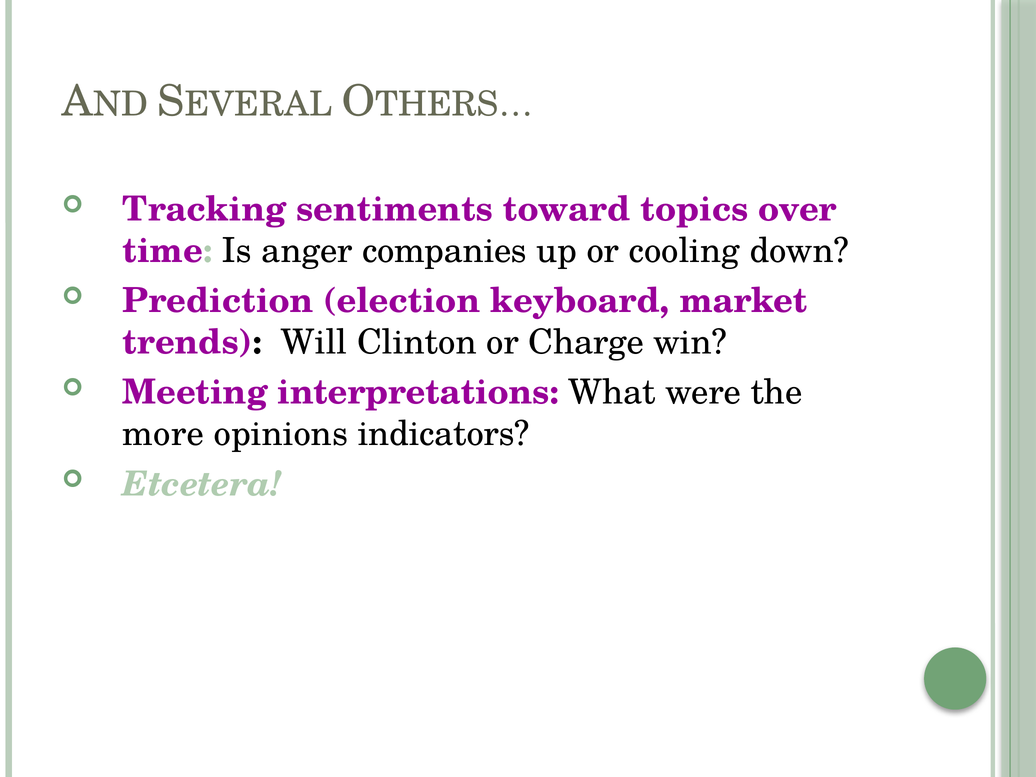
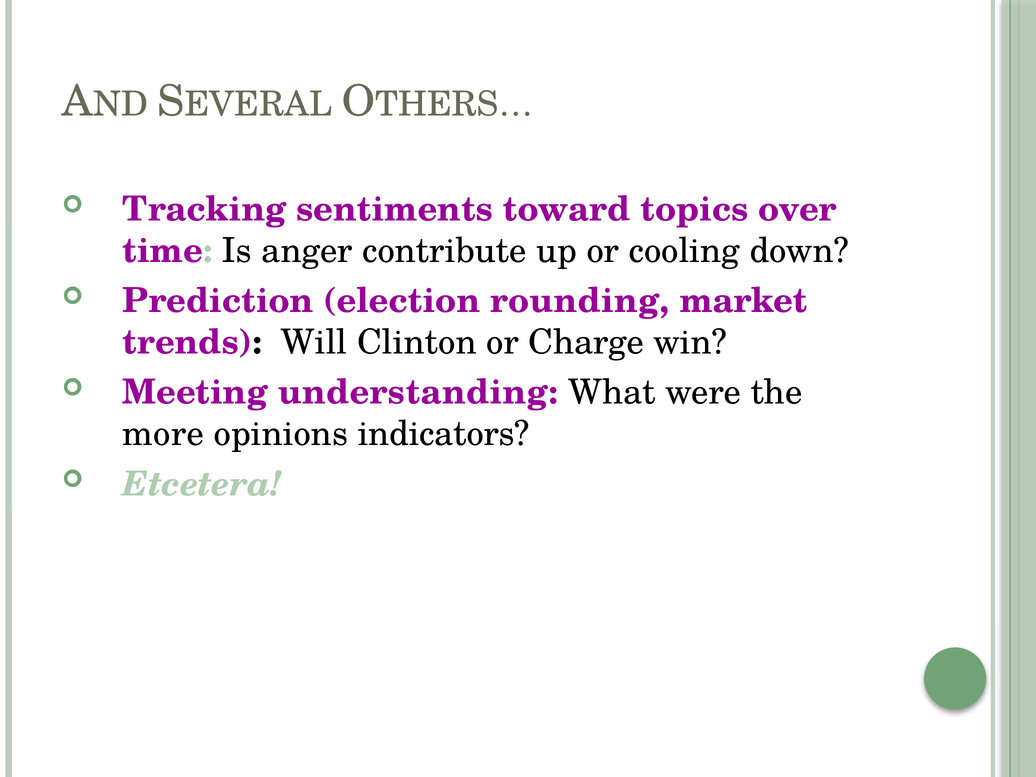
companies: companies -> contribute (444, 251)
keyboard: keyboard -> rounding (580, 301)
interpretations: interpretations -> understanding (418, 393)
